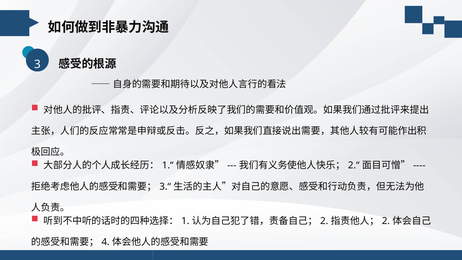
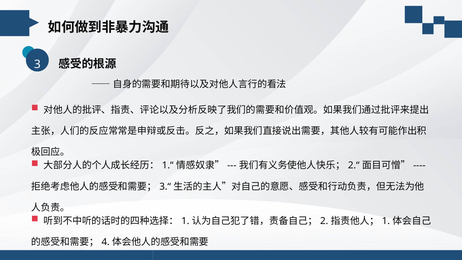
2: 2 -> 1 (386, 221)
